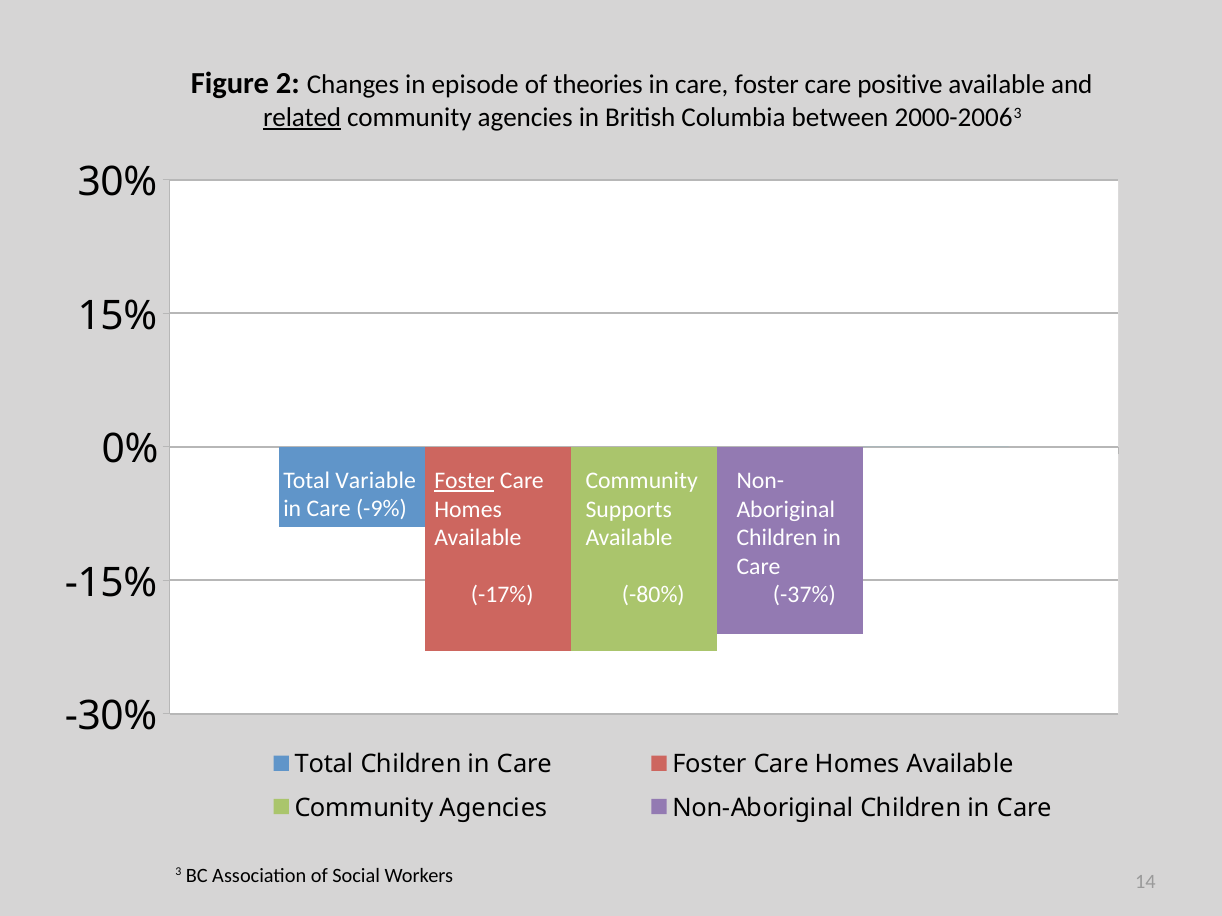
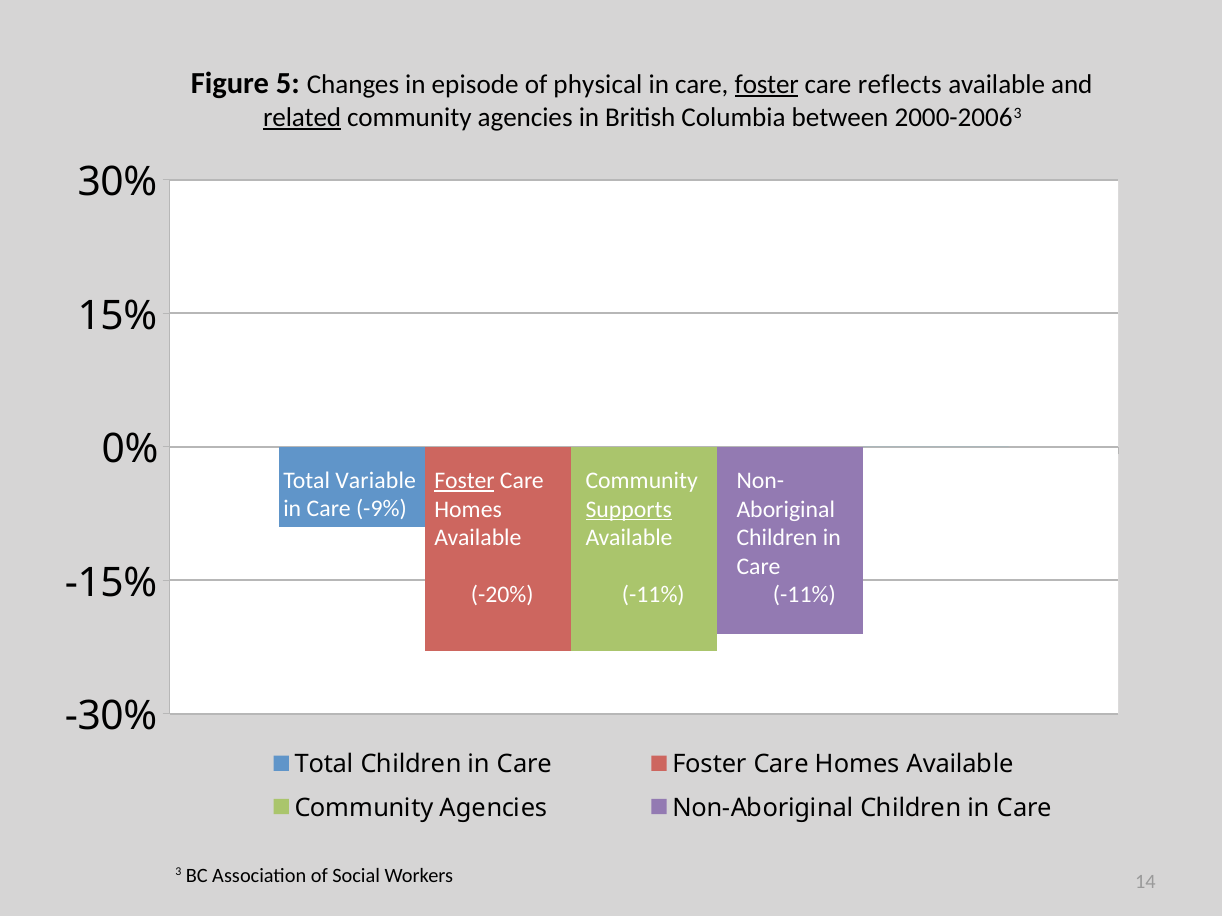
2: 2 -> 5 (288, 83)
theories: theories -> physical (598, 84)
foster underline: none -> present (767, 84)
positive: positive -> reflects (900, 84)
Supports underline: none -> present (629, 509)
-17%: -17% -> -20% (502, 595)
-80%: -80% -> -11% (653, 595)
-37%: -37% -> -11% (804, 595)
